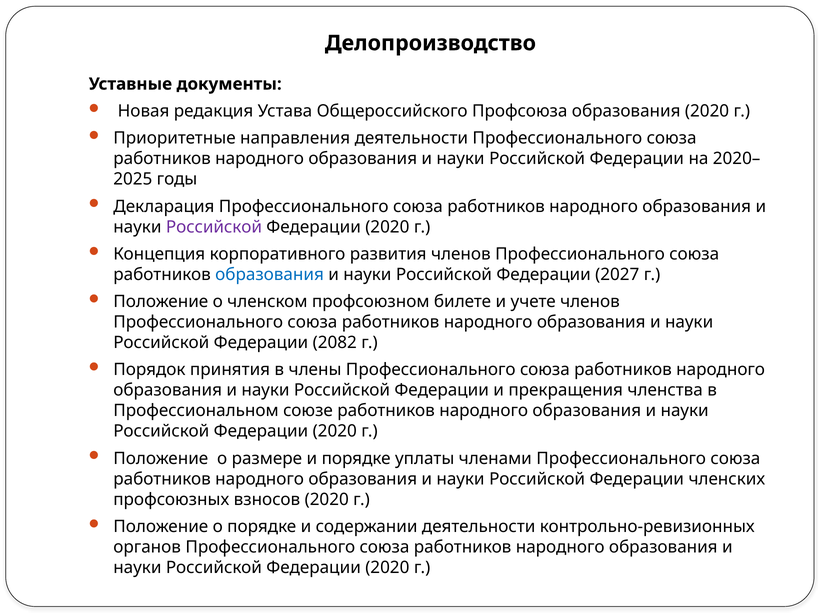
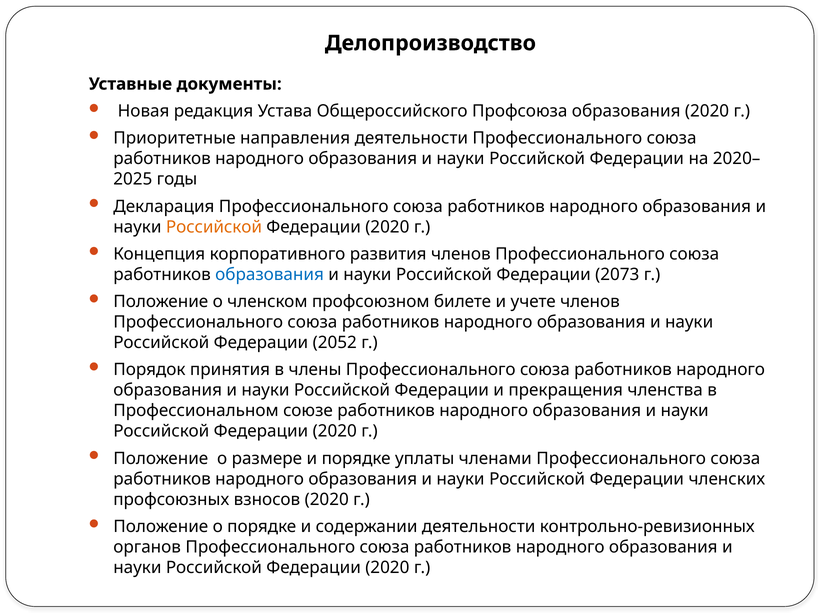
Российской colour: purple -> orange (214, 227)
2027: 2027 -> 2073 (617, 275)
2082: 2082 -> 2052 (335, 343)
